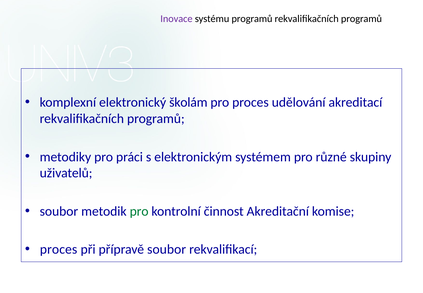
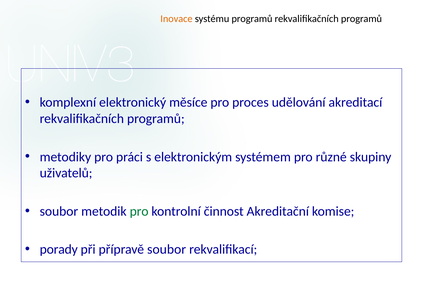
Inovace colour: purple -> orange (176, 19)
školám: školám -> měsíce (188, 102)
proces: proces -> porady (59, 249)
